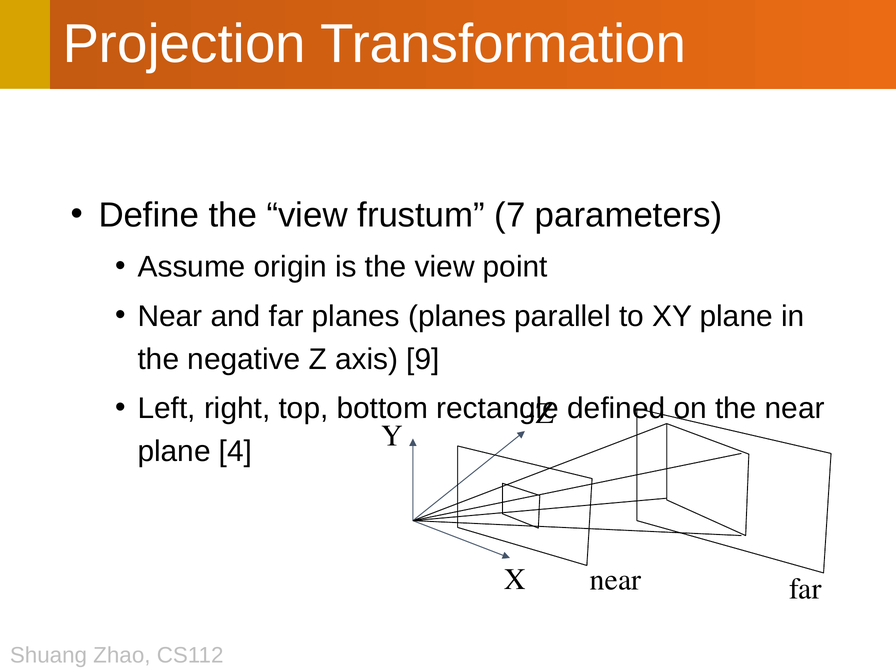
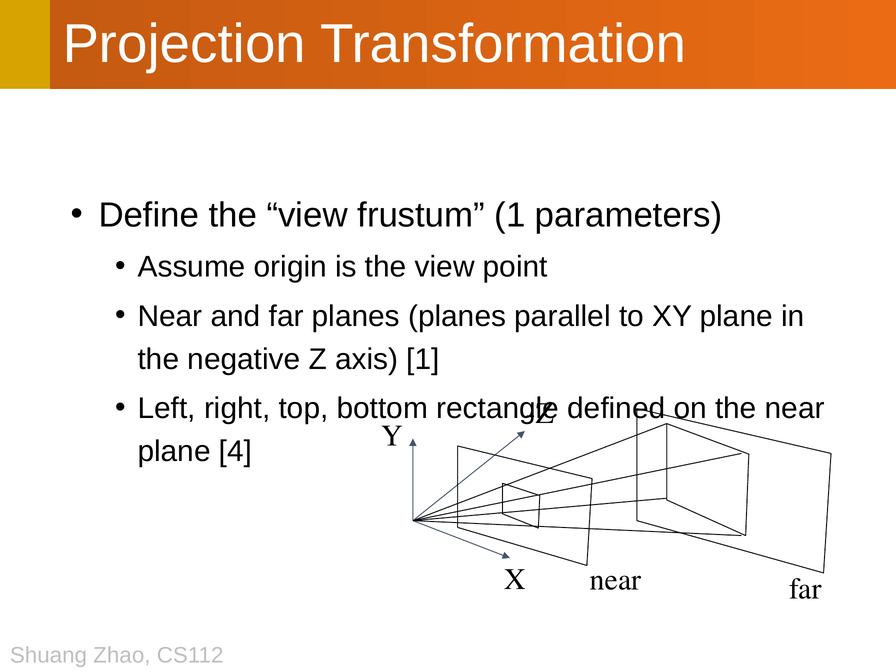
frustum 7: 7 -> 1 (510, 215)
axis 9: 9 -> 1 (423, 359)
